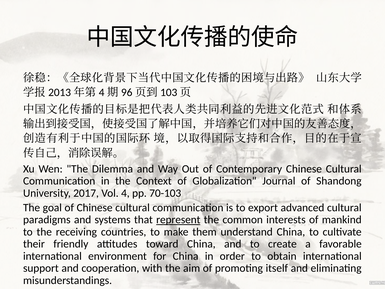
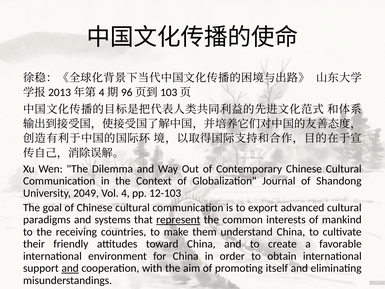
2017: 2017 -> 2049 (86, 193)
70-103: 70-103 -> 12-103 (165, 193)
and underline: none -> present (70, 268)
